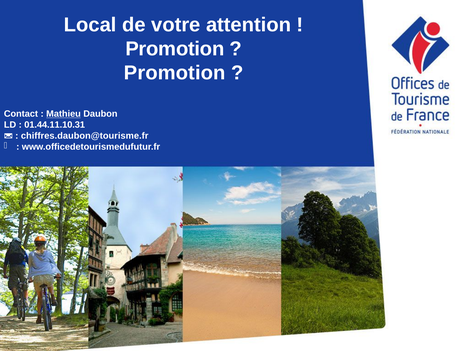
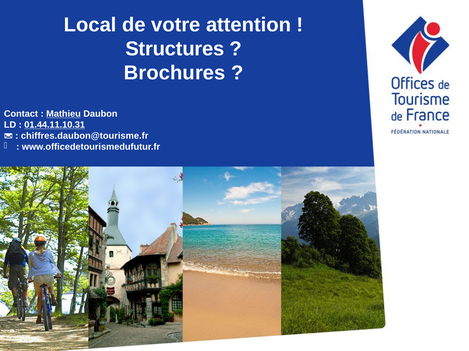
Promotion: Promotion -> Structures (175, 49)
Promotion: Promotion -> Brochures (175, 73)
01.44.11.10.31 underline: none -> present (55, 125)
